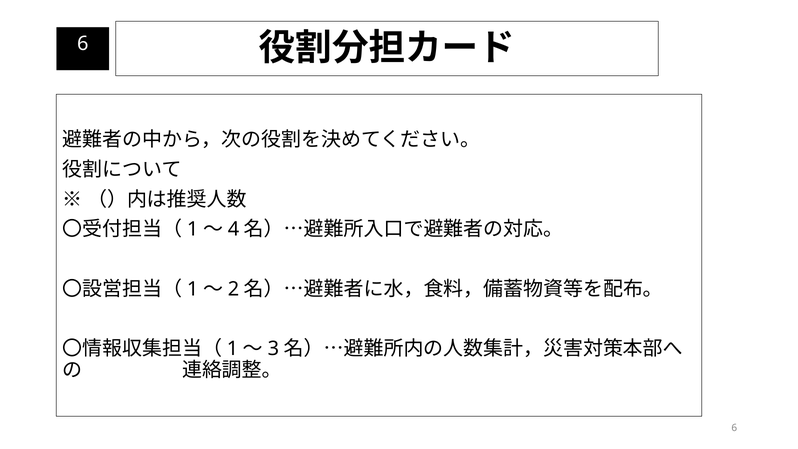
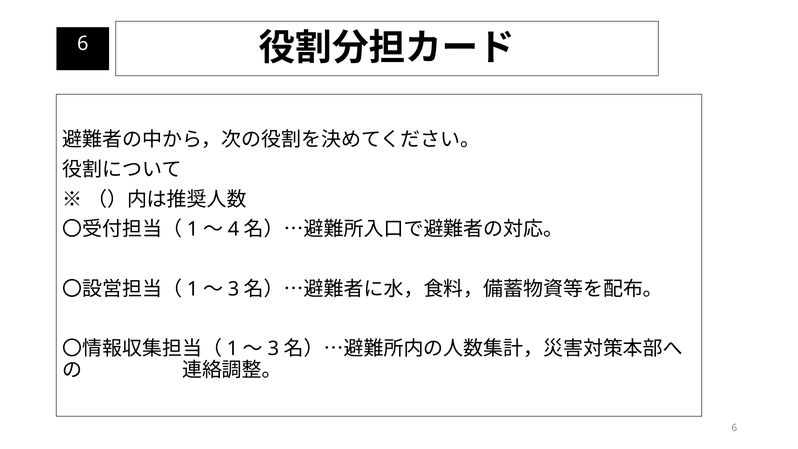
2: 2 -> 3 (233, 289)
